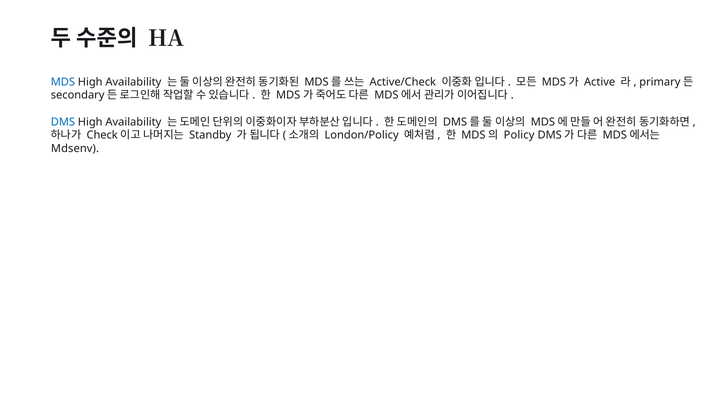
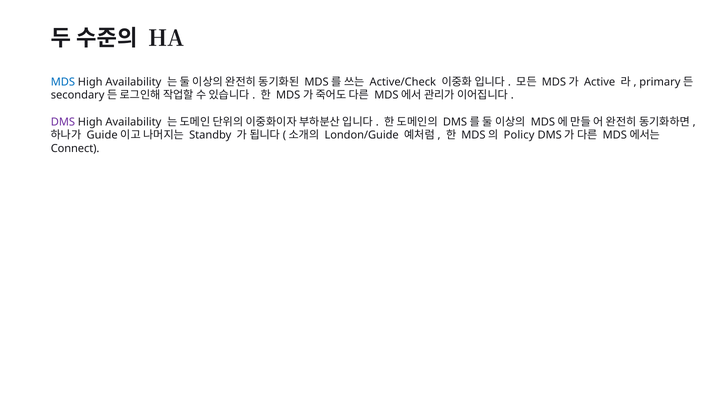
DMS colour: blue -> purple (63, 122)
Check: Check -> Guide (102, 135)
London/Policy: London/Policy -> London/Guide (362, 135)
Mdsenv: Mdsenv -> Connect (75, 149)
